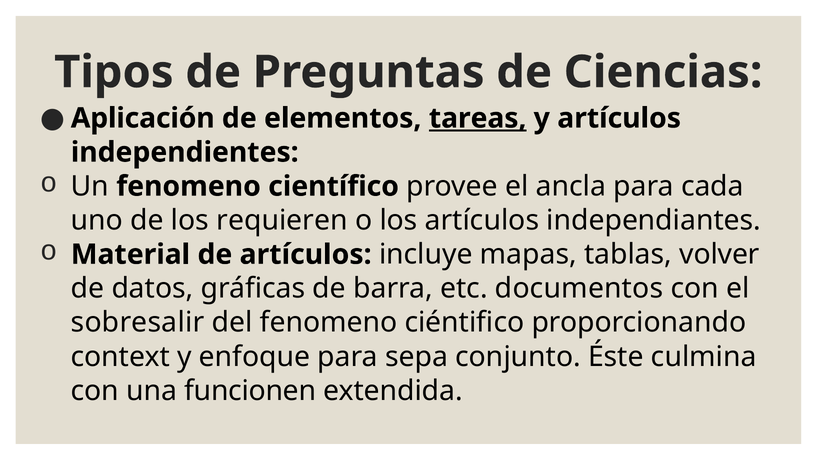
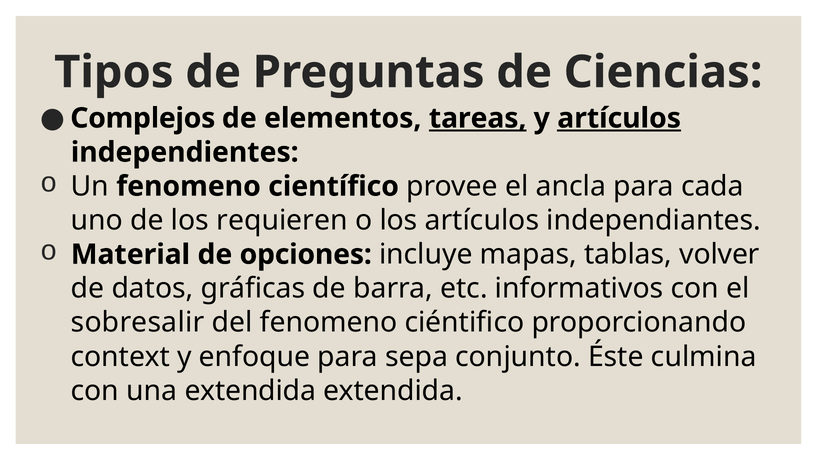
Aplicación: Aplicación -> Complejos (143, 118)
artículos underline: none -> present (619, 118)
de artículos: artículos -> opciones (306, 254)
documentos: documentos -> informativos (579, 288)
una funcionen: funcionen -> extendida (250, 390)
